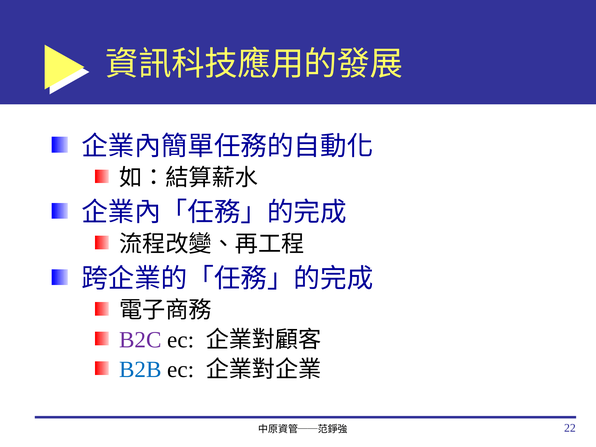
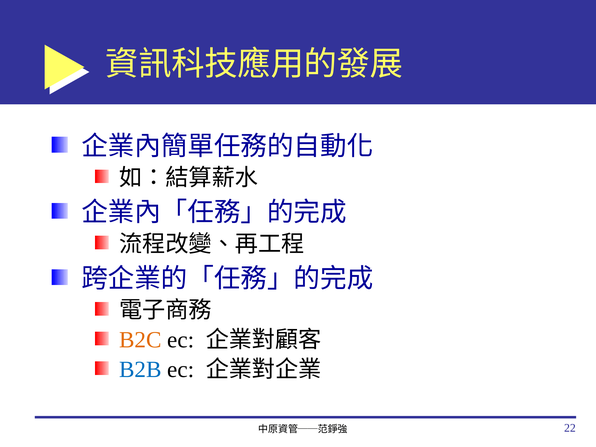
B2C colour: purple -> orange (140, 340)
